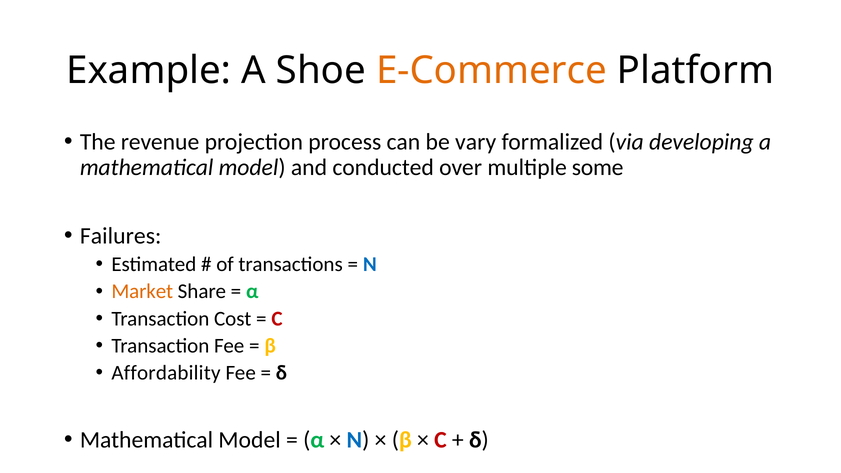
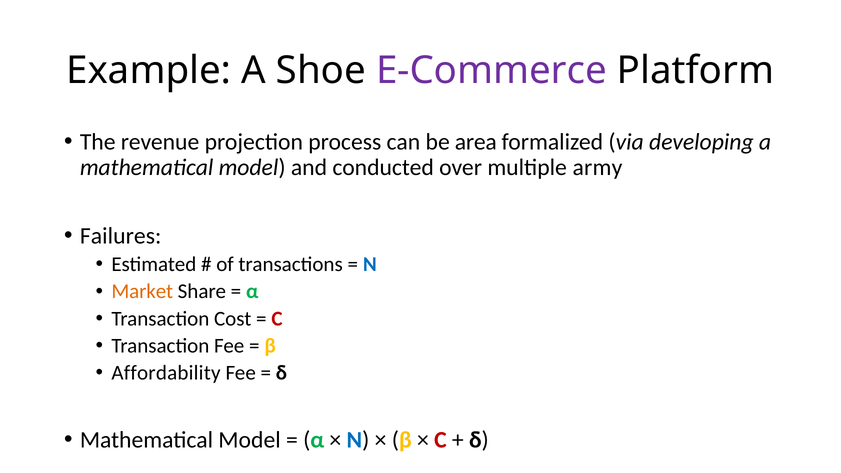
E-Commerce colour: orange -> purple (491, 71)
vary: vary -> area (476, 142)
some: some -> army (597, 167)
